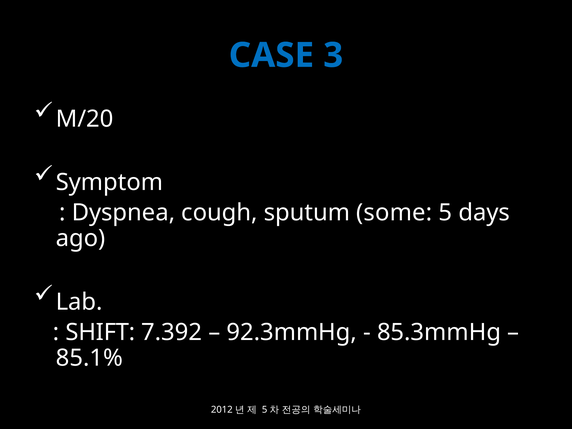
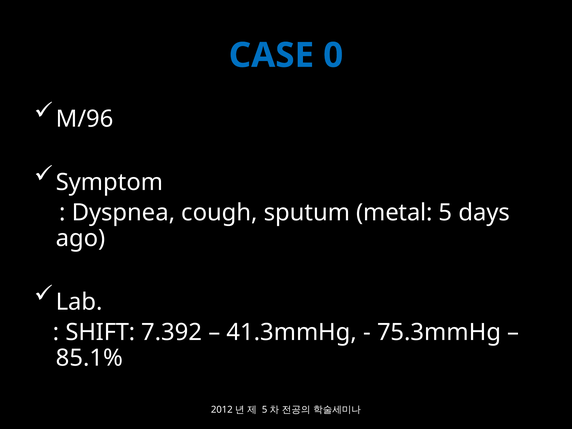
3: 3 -> 0 (333, 55)
M/20: M/20 -> M/96 (85, 119)
some: some -> metal (394, 213)
92.3mmHg: 92.3mmHg -> 41.3mmHg (292, 332)
85.3mmHg: 85.3mmHg -> 75.3mmHg (439, 332)
